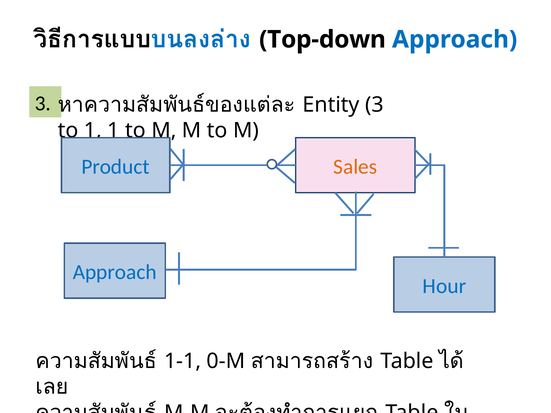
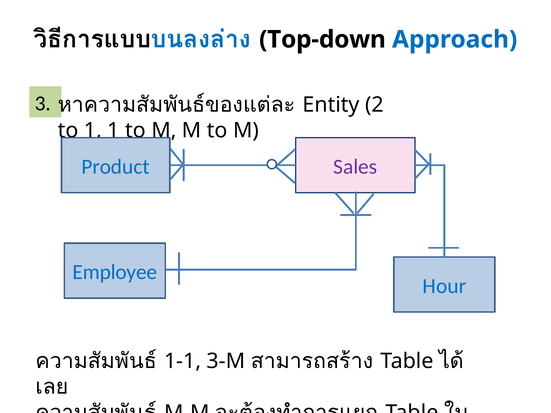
Entity 3: 3 -> 2 (374, 105)
Sales colour: orange -> purple (355, 167)
Approach: Approach -> Employee (115, 272)
0-M: 0-M -> 3-M (226, 361)
